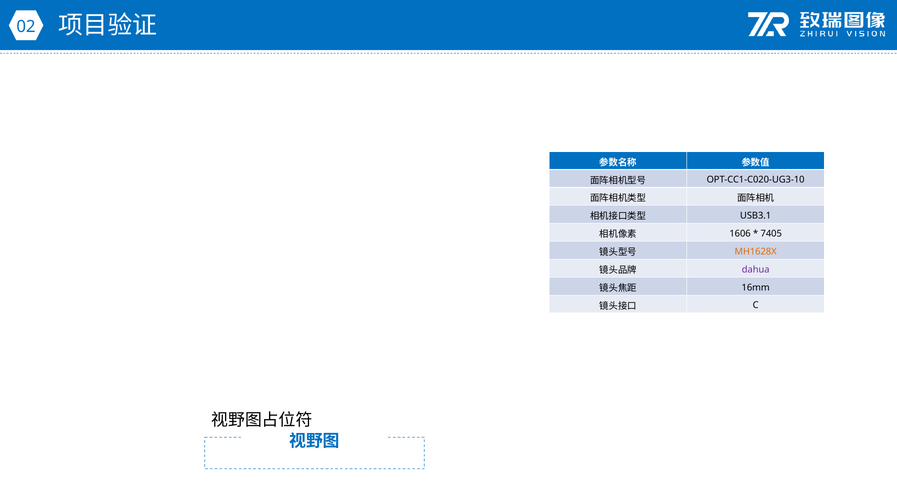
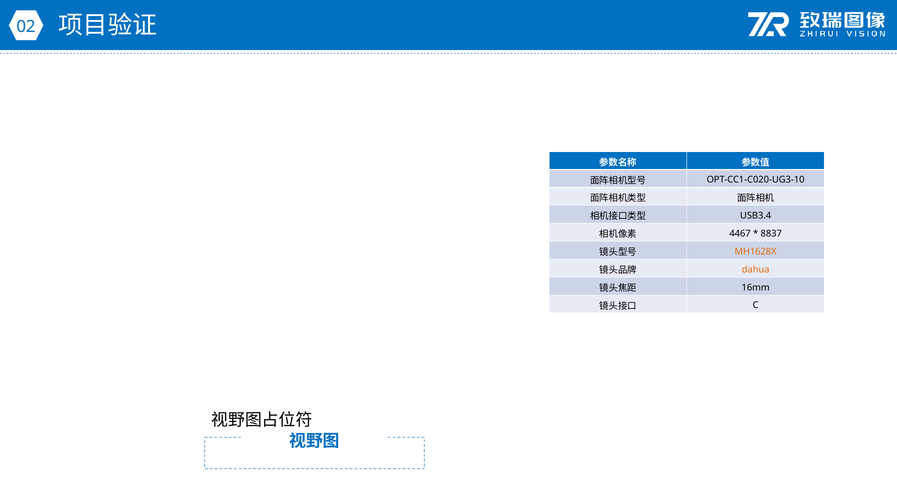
USB3.1: USB3.1 -> USB3.4 (756, 216)
1606: 1606 -> 4467 (740, 234)
7405: 7405 -> 8837 (771, 234)
dahua colour: purple -> orange (756, 270)
